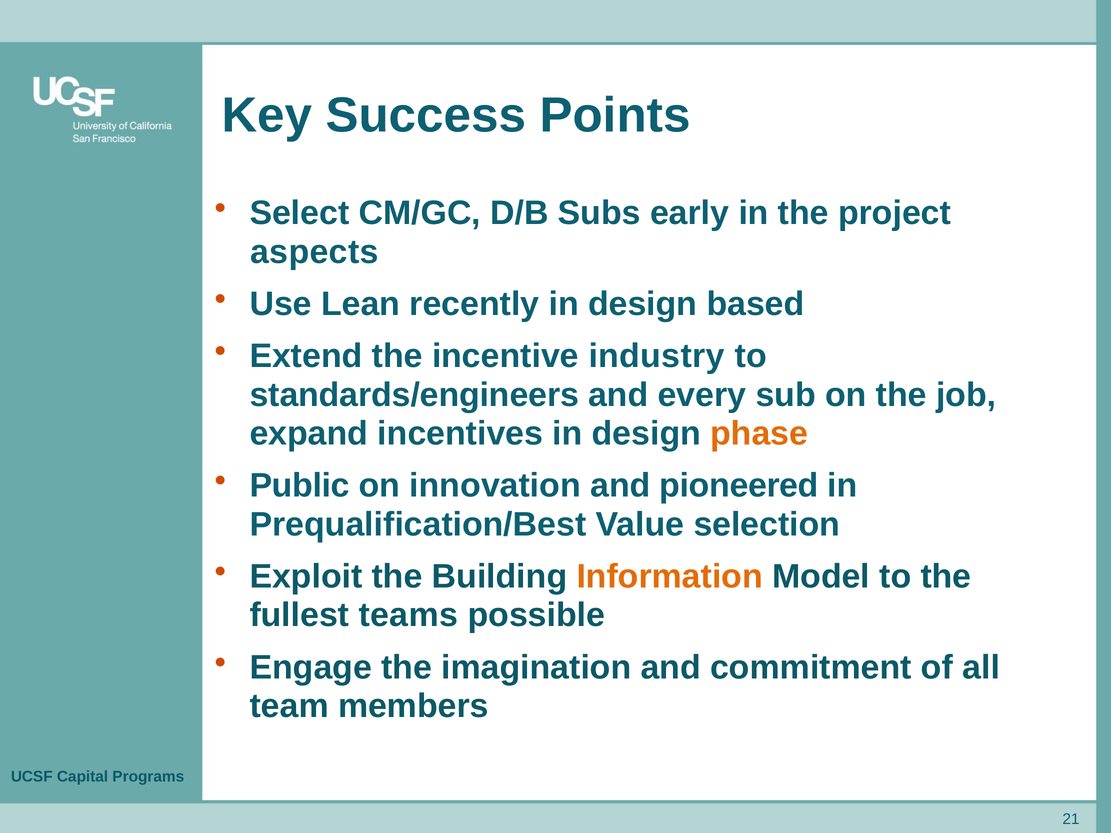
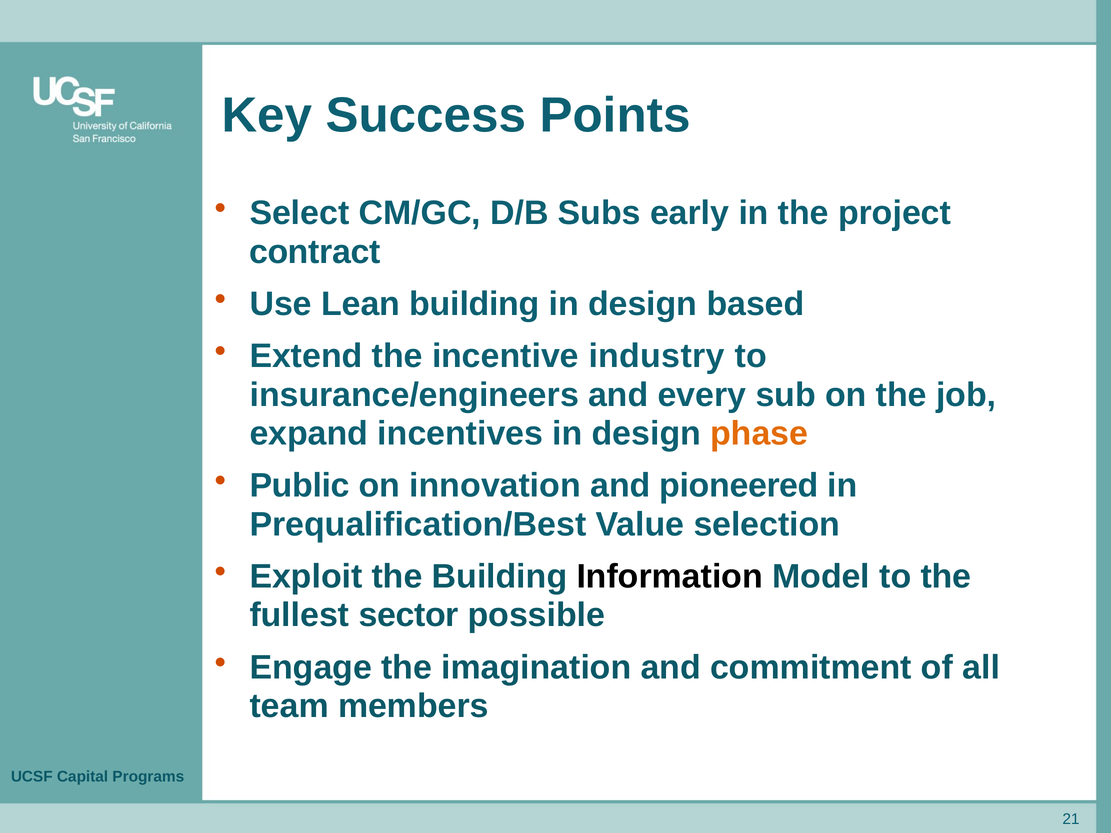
aspects: aspects -> contract (315, 252)
Lean recently: recently -> building (474, 304)
standards/engineers: standards/engineers -> insurance/engineers (414, 395)
Information colour: orange -> black (670, 577)
teams: teams -> sector (409, 615)
